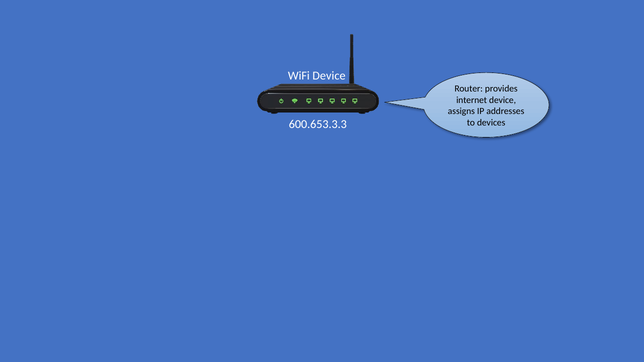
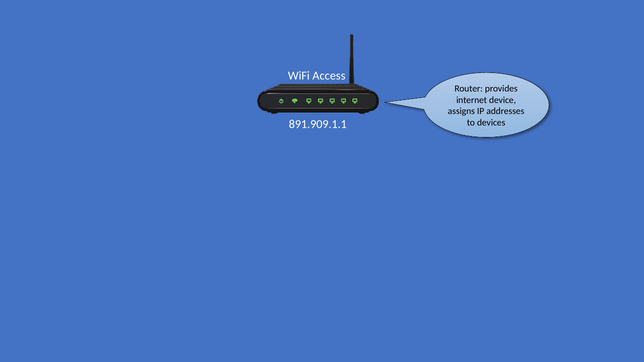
WiFi Device: Device -> Access (329, 76)
600.653.3.3: 600.653.3.3 -> 891.909.1.1 (318, 124)
